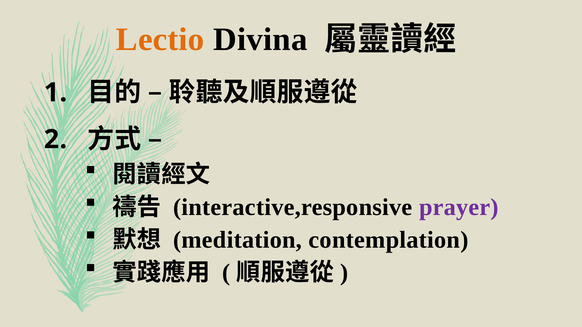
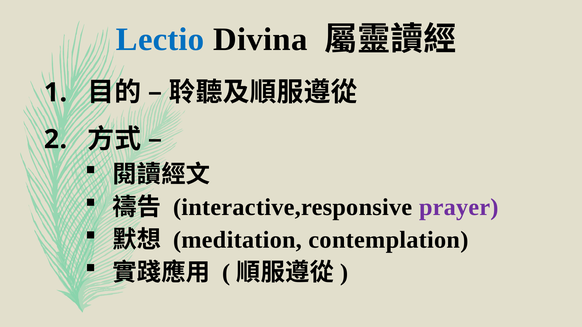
Lectio colour: orange -> blue (160, 39)
